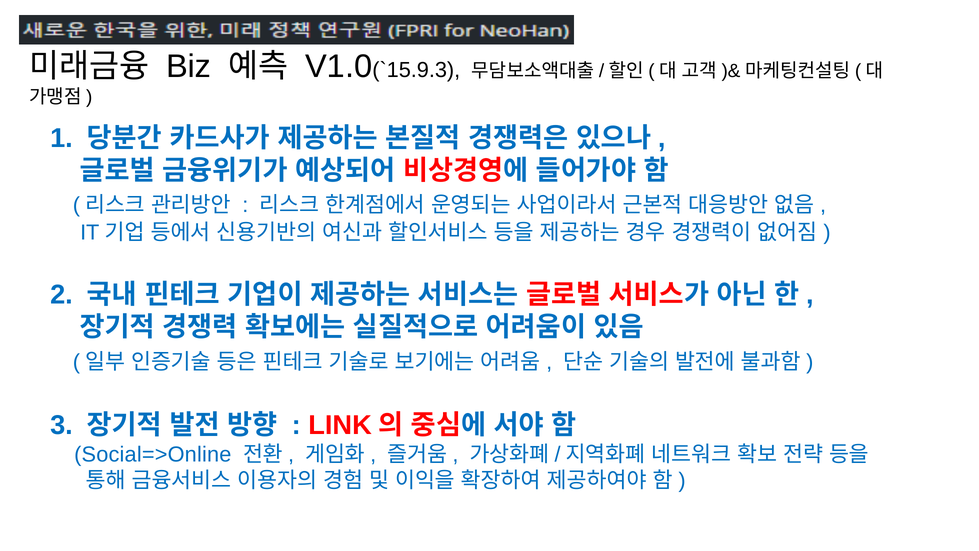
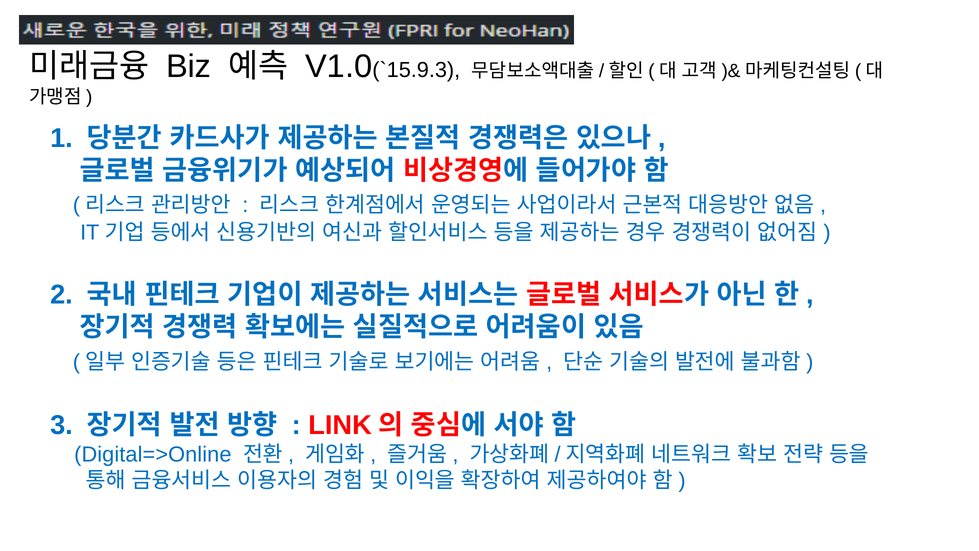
Social=>Online: Social=>Online -> Digital=>Online (153, 454)
